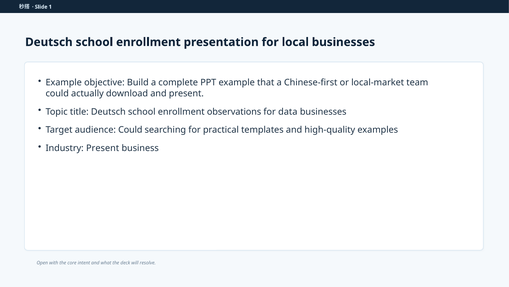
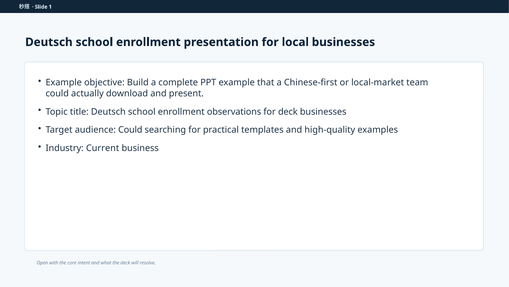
for data: data -> deck (288, 111)
Industry Present: Present -> Current (103, 148)
